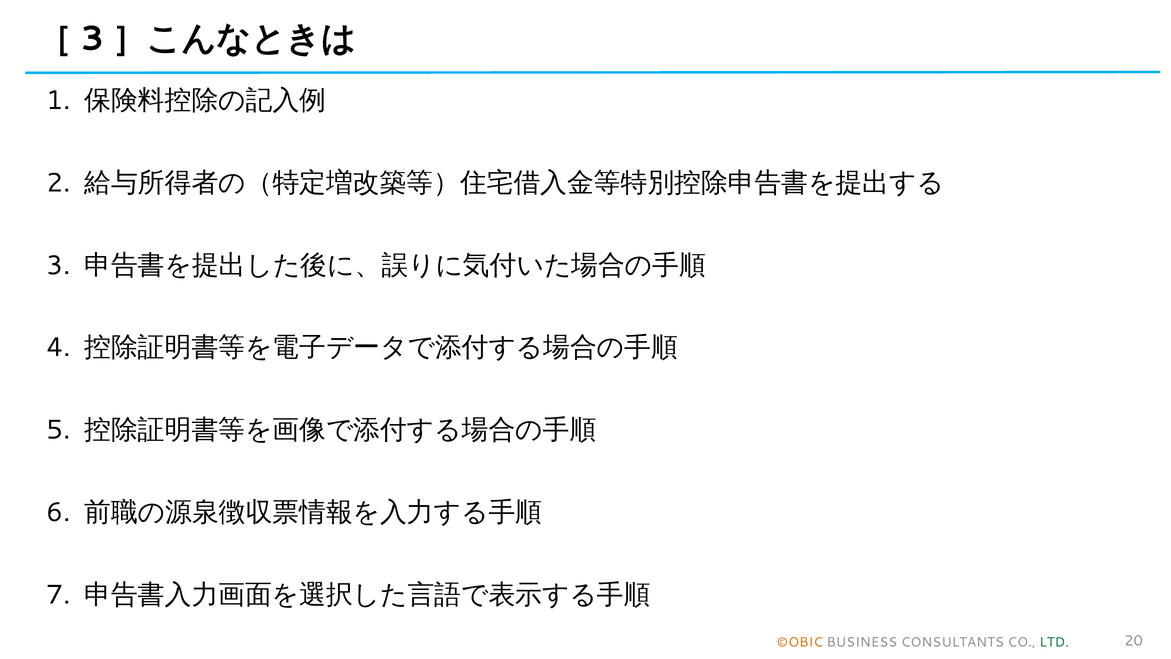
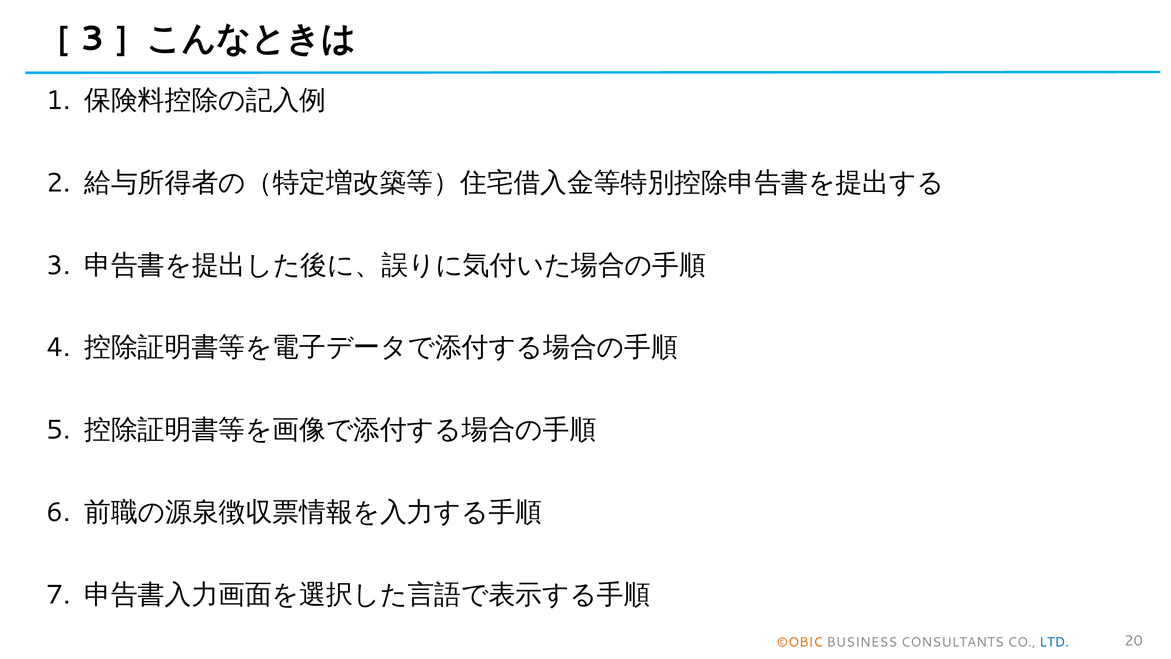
LTD colour: green -> blue (1054, 642)
